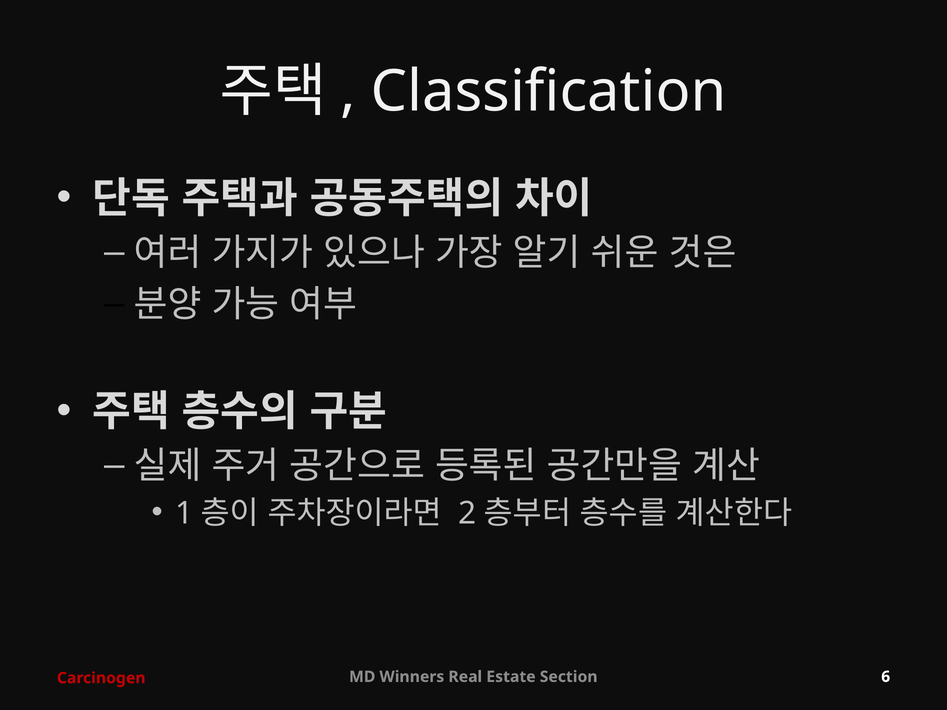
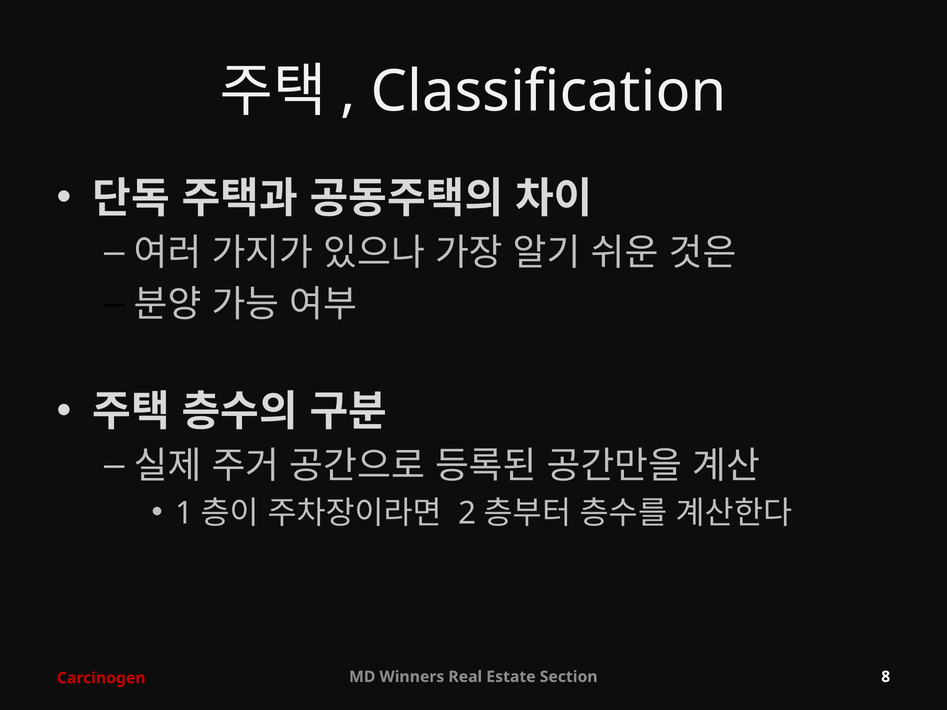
6: 6 -> 8 (886, 677)
